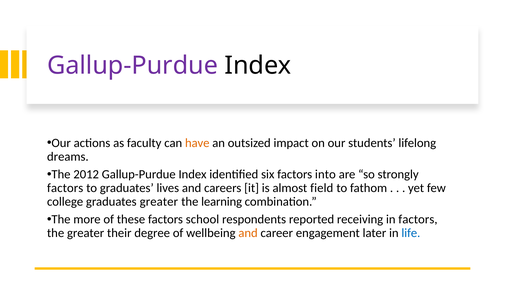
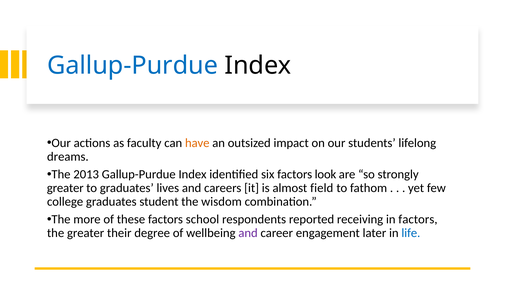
Gallup-Purdue colour: purple -> blue (132, 66)
2012: 2012 -> 2013 (86, 174)
into: into -> look (326, 174)
factors: factors -> greater (65, 188)
graduates greater: greater -> student (159, 202)
learning: learning -> wisdom (222, 202)
and colour: orange -> purple (248, 233)
